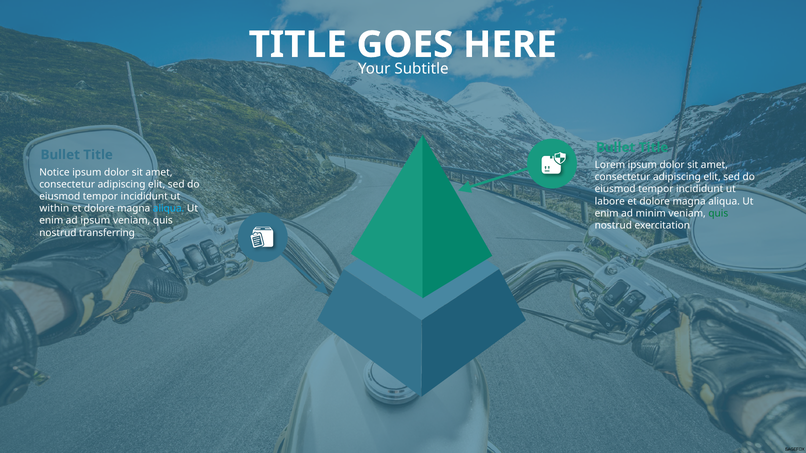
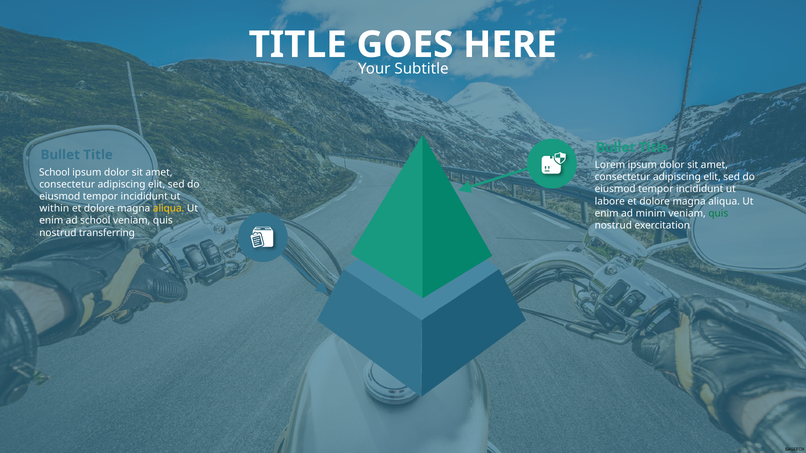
Notice: Notice -> School (55, 172)
aliqua colour: light blue -> yellow (169, 209)
ad ipsum: ipsum -> school (95, 221)
